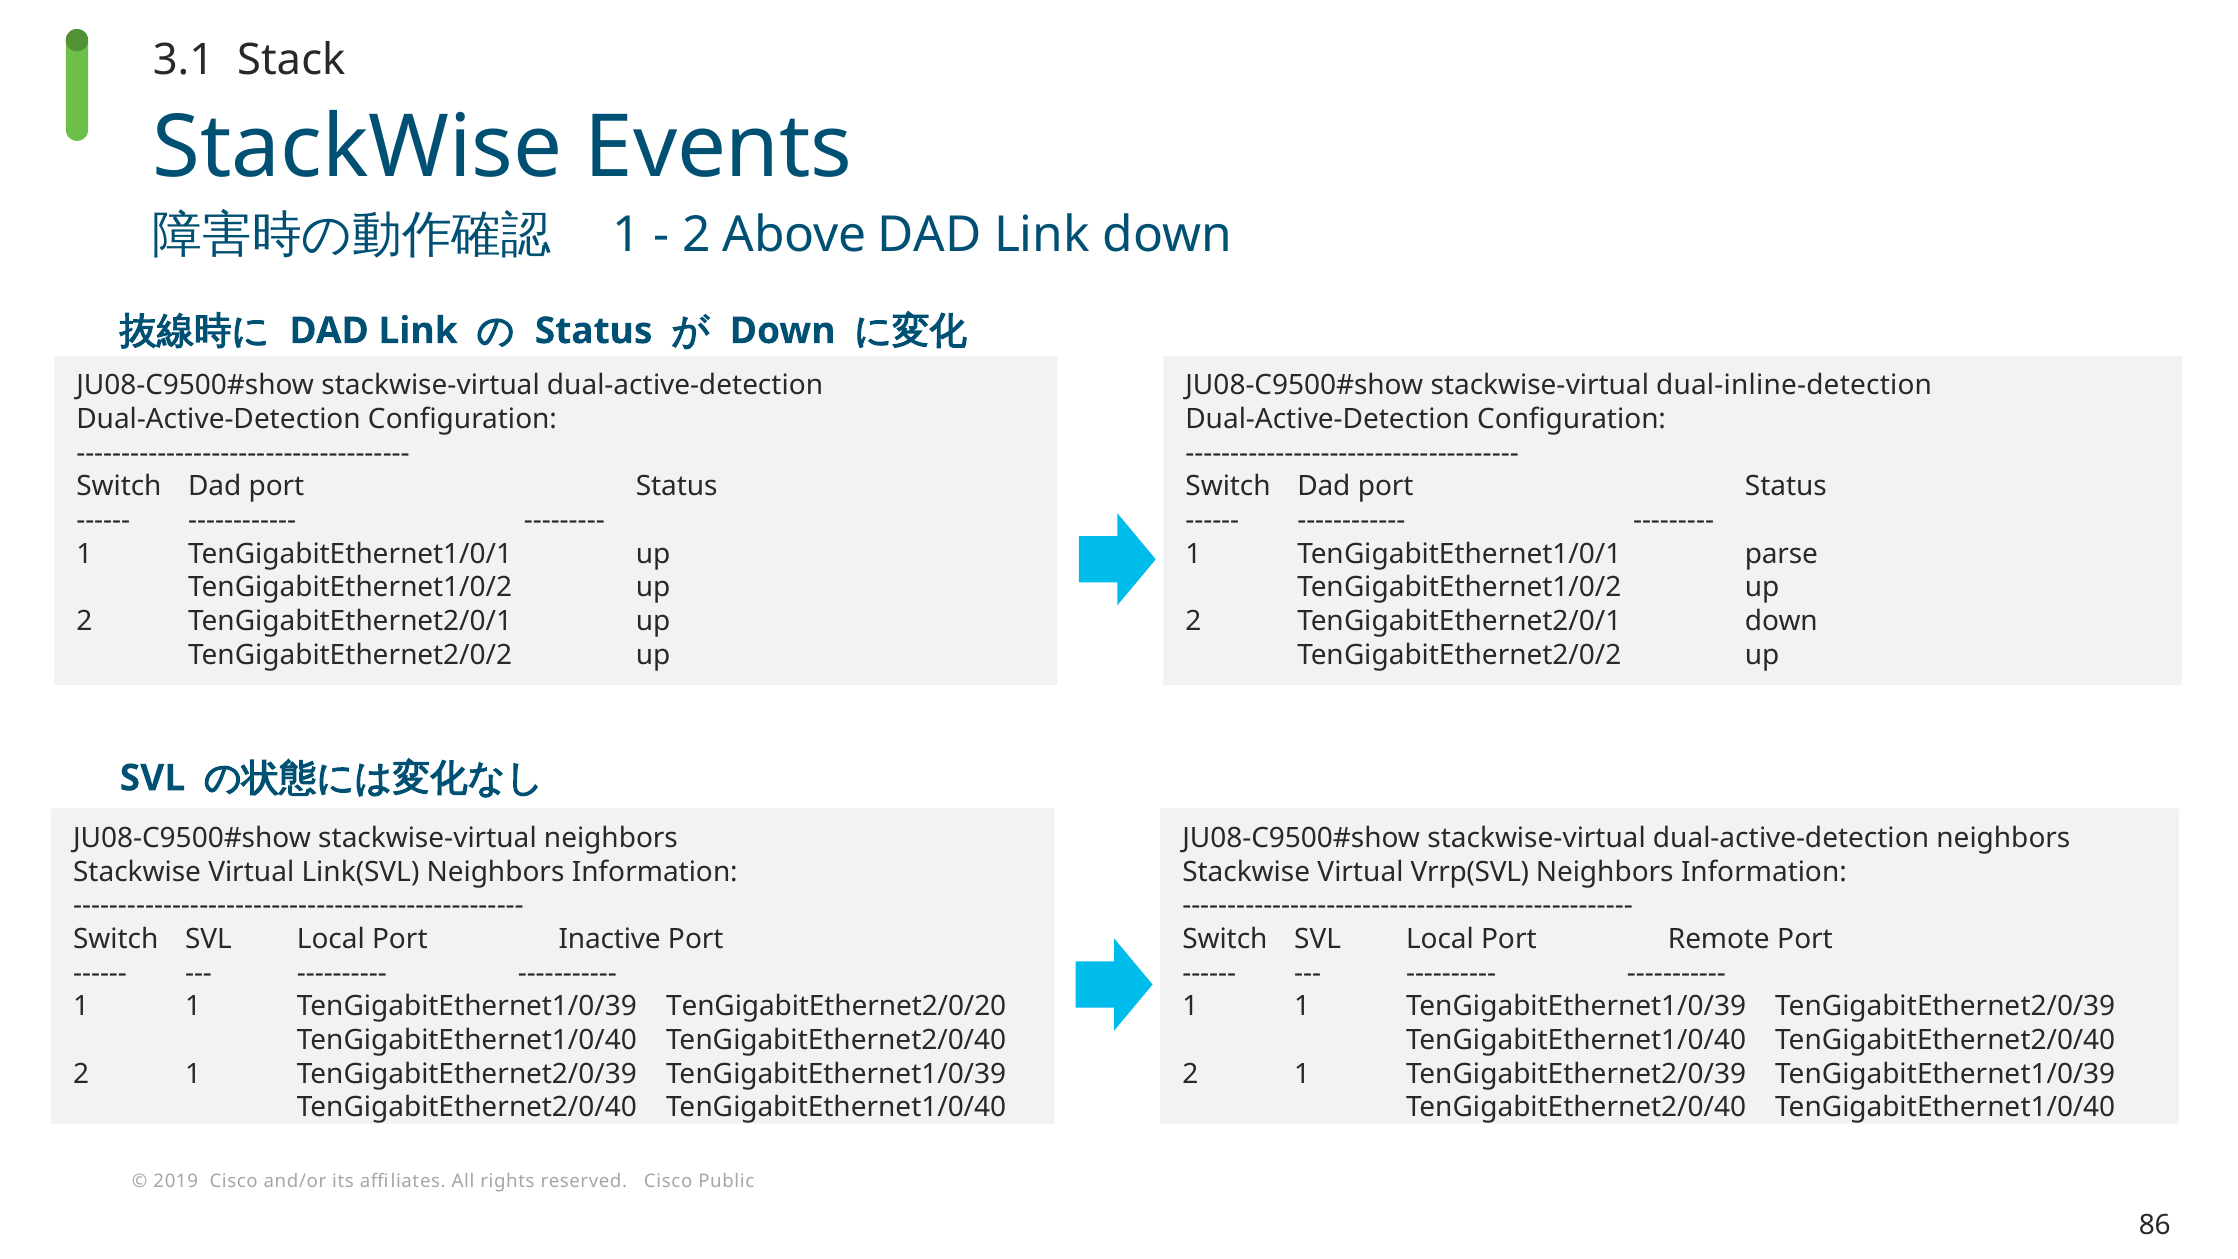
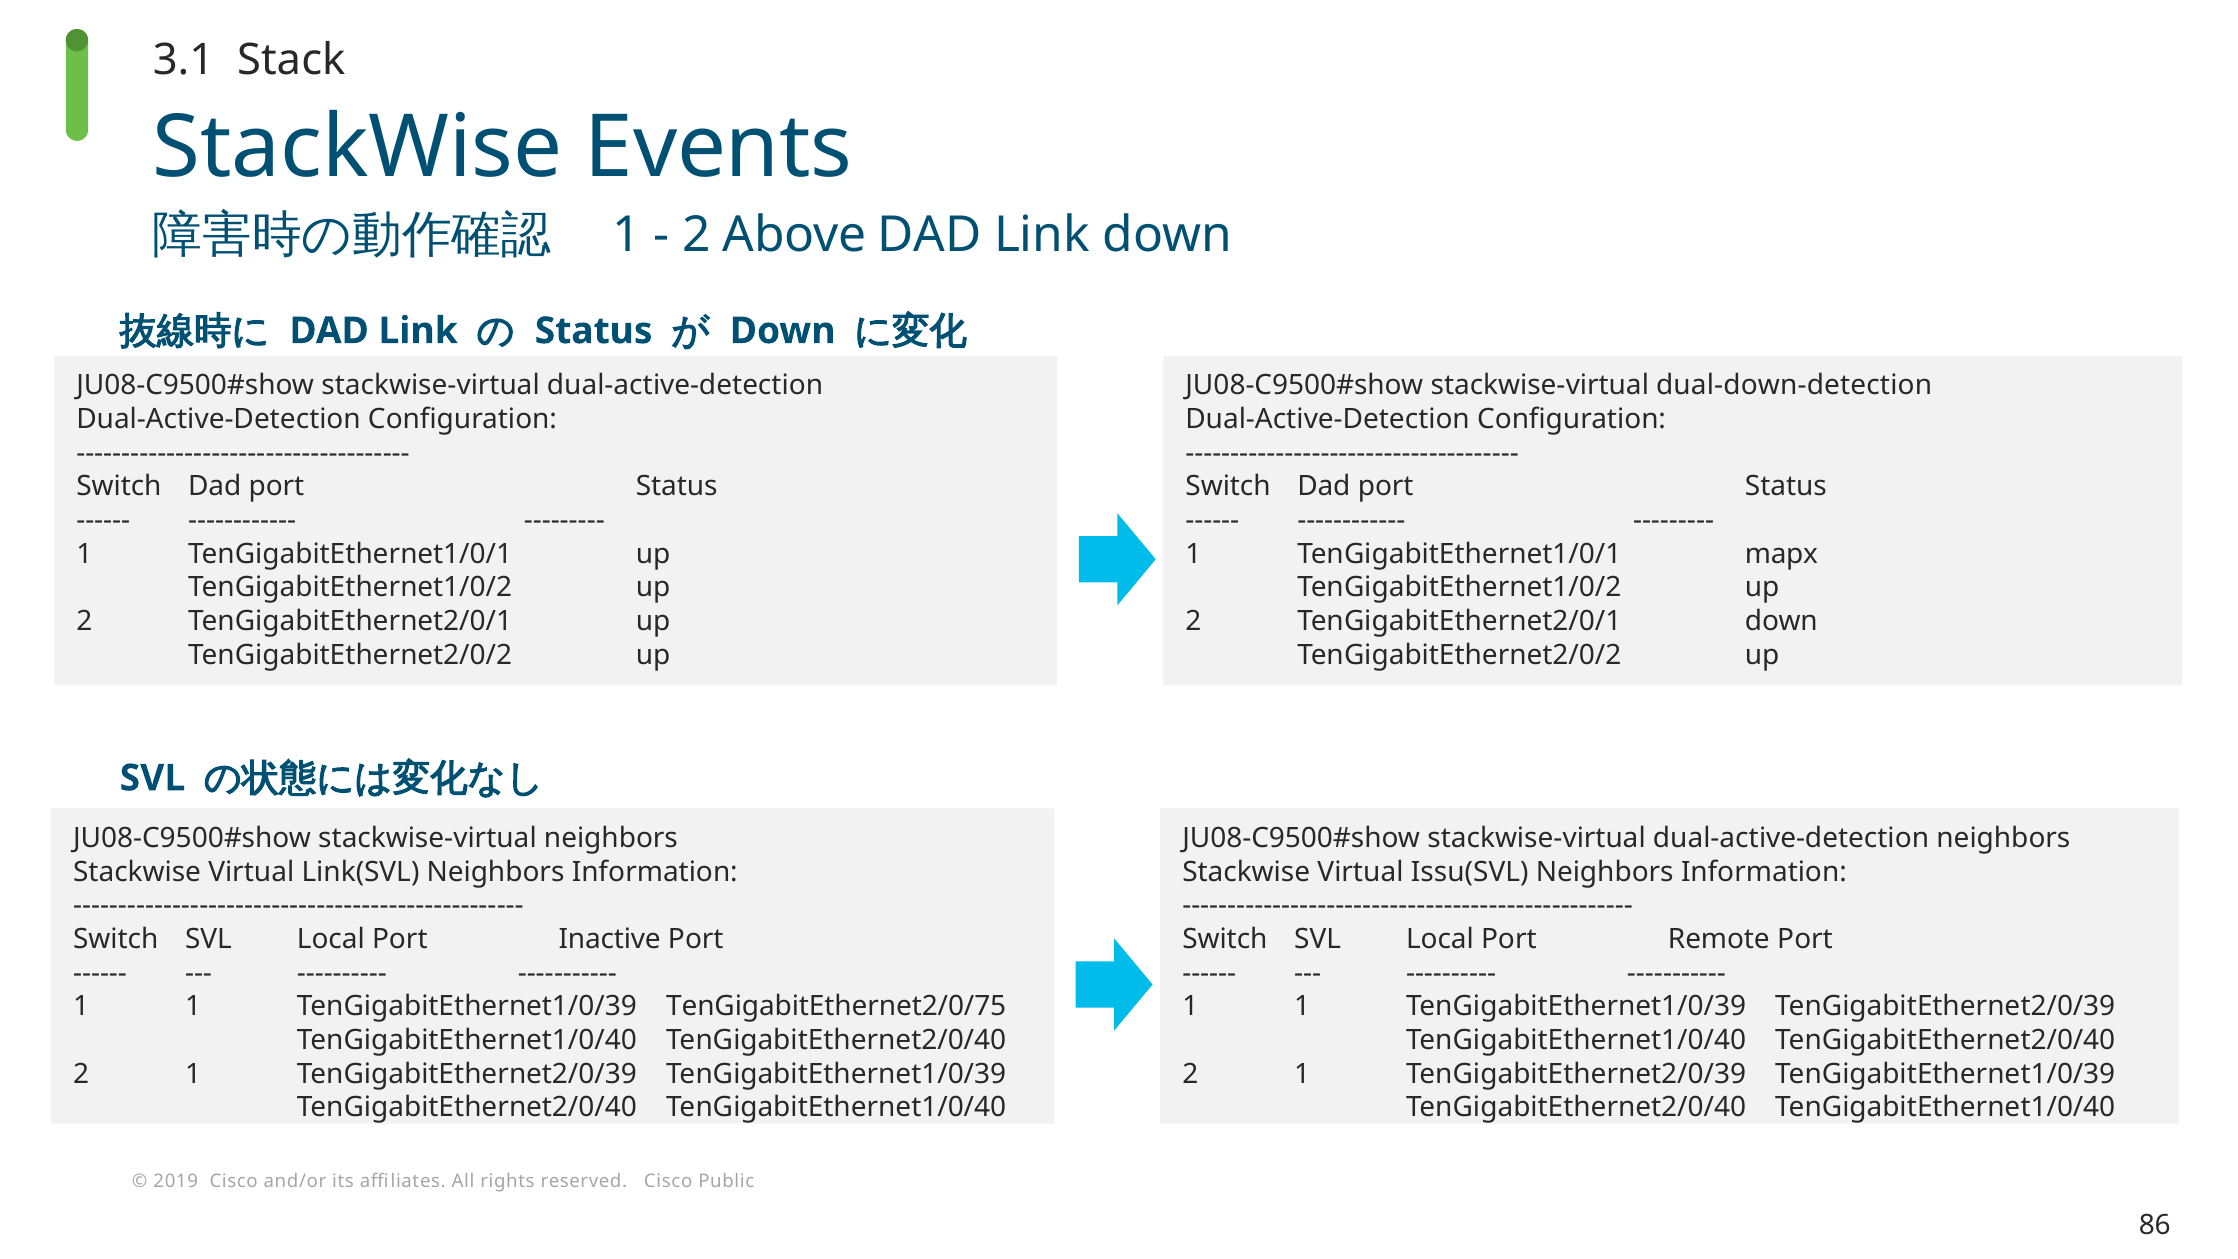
dual-inline-detection: dual-inline-detection -> dual-down-detection (1794, 386)
parse: parse -> mapx (1781, 554)
Vrrp(SVL: Vrrp(SVL -> Issu(SVL (1470, 872)
TenGigabitEthernet2/0/20: TenGigabitEthernet2/0/20 -> TenGigabitEthernet2/0/75 (836, 1006)
